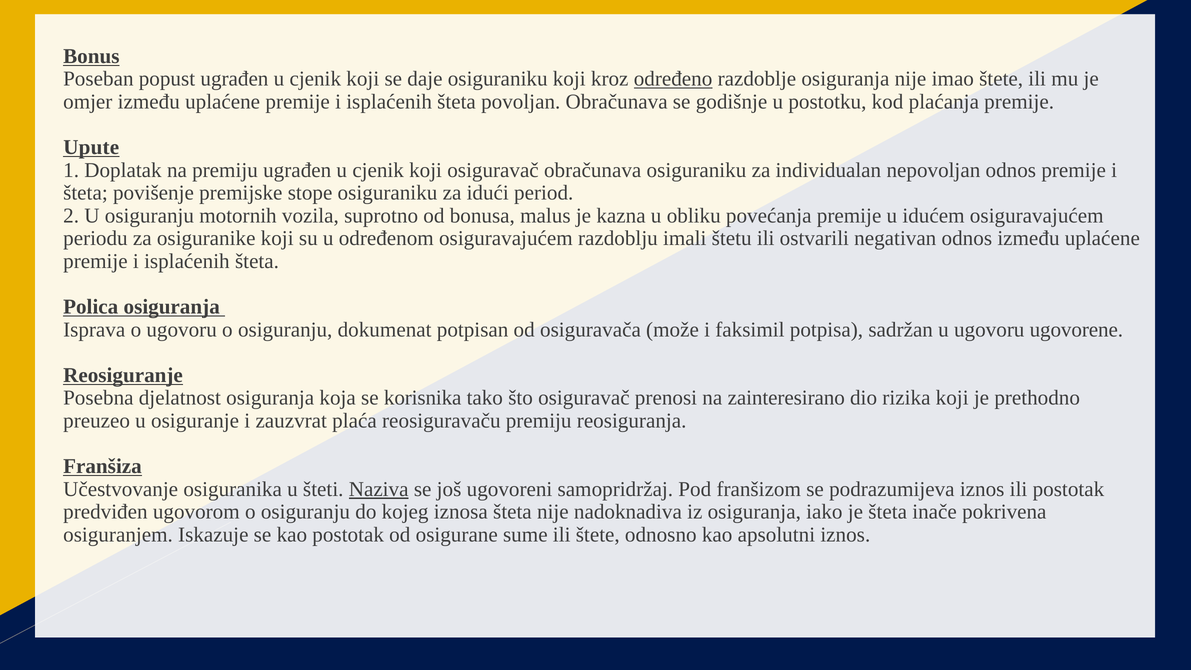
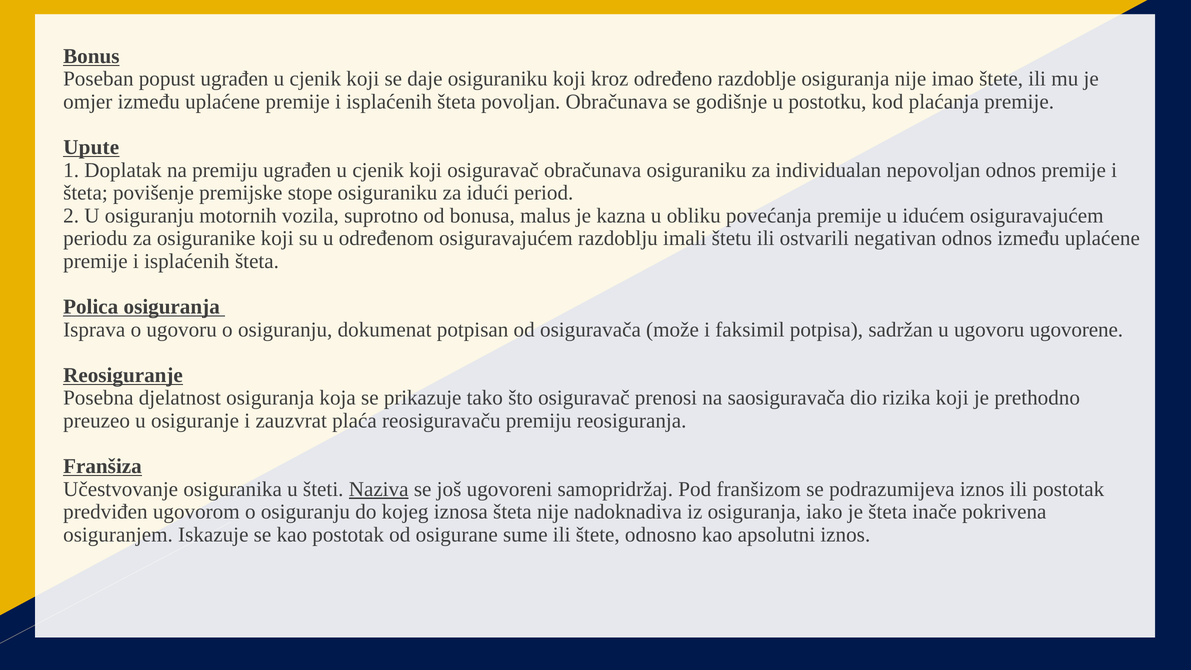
određeno underline: present -> none (673, 79)
korisnika: korisnika -> prikazuje (423, 398)
zainteresirano: zainteresirano -> saosiguravača (786, 398)
